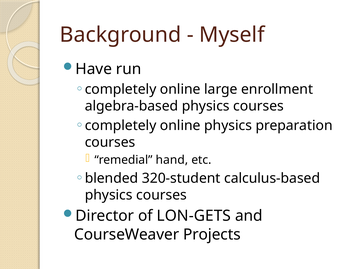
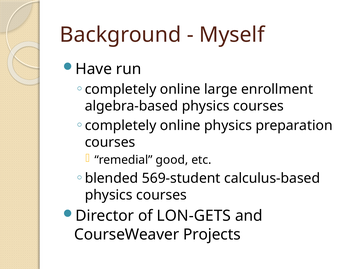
hand: hand -> good (172, 160)
320-student: 320-student -> 569-student (181, 178)
